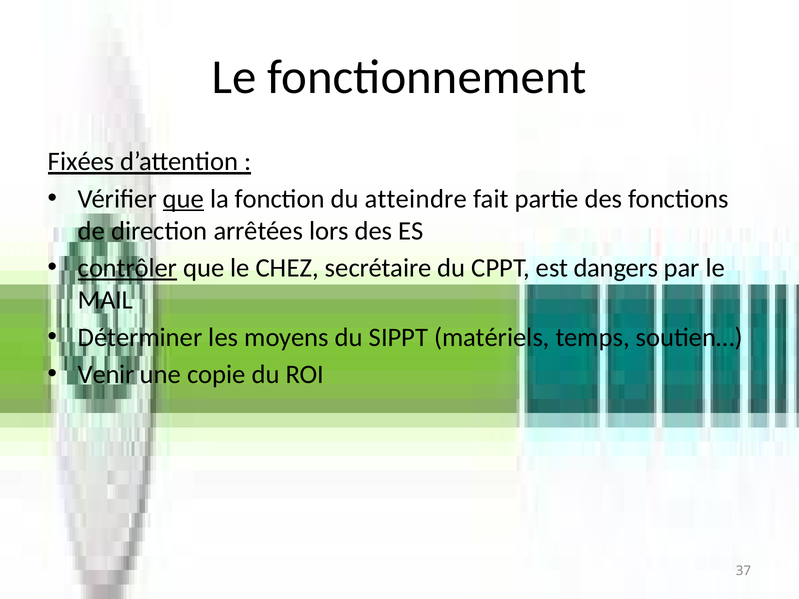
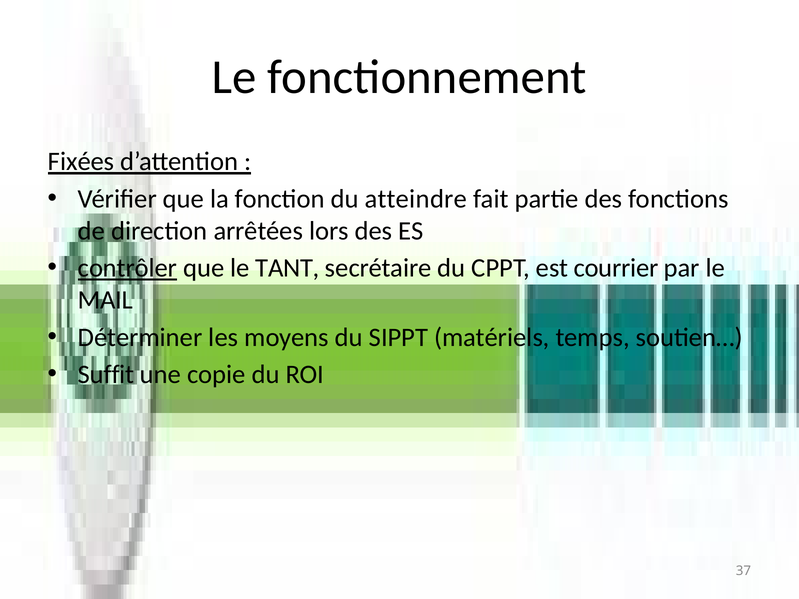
que underline: present -> none (183, 199)
CHEZ: CHEZ -> TANT (287, 268)
dangers: dangers -> courrier (616, 268)
Venir: Venir -> Suffit (106, 375)
